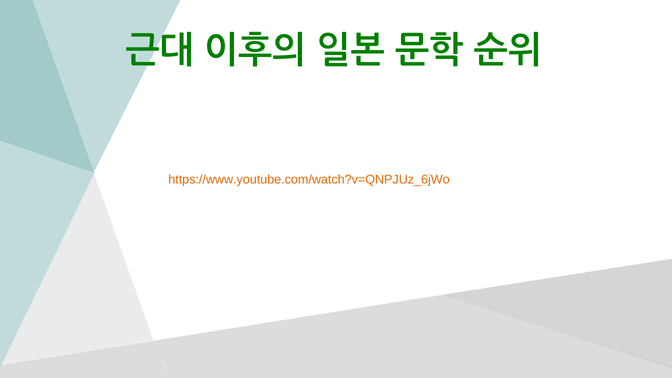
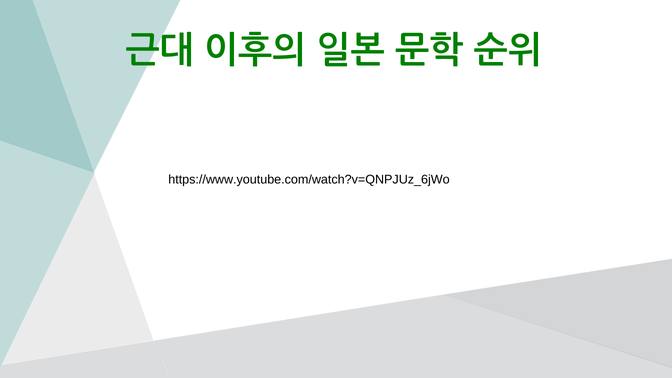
https://www.youtube.com/watch?v=QNPJUz_6jWo colour: orange -> black (309, 180)
